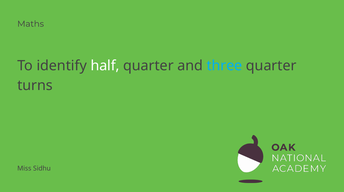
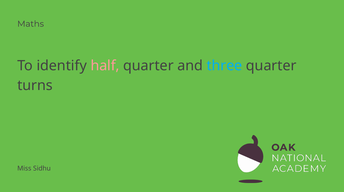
half colour: white -> pink (105, 66)
